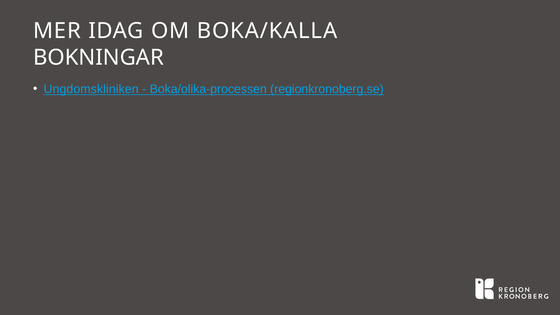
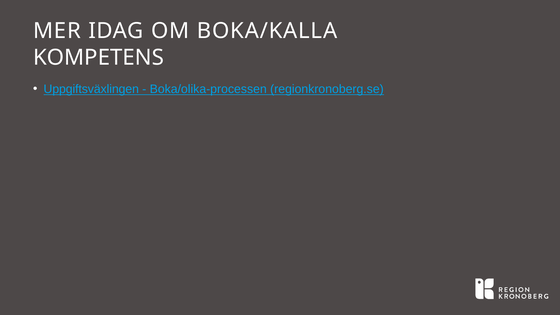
BOKNINGAR: BOKNINGAR -> KOMPETENS (98, 58)
Ungdomskliniken: Ungdomskliniken -> Uppgiftsväxlingen (91, 89)
